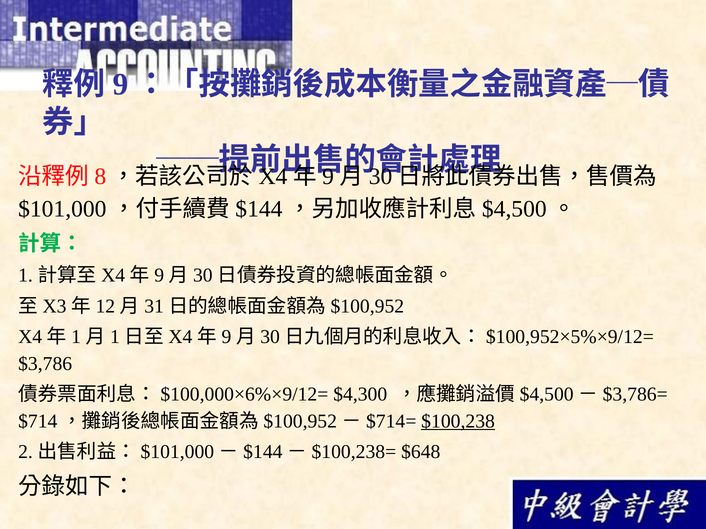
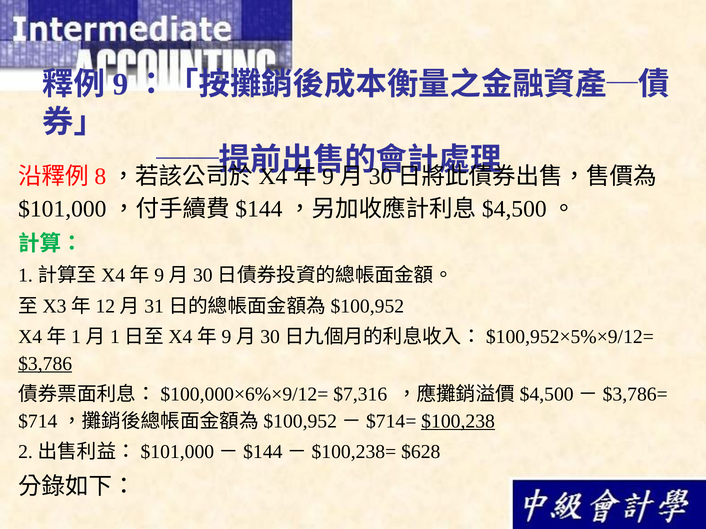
$3,786 underline: none -> present (45, 364)
$4,300: $4,300 -> $7,316 (360, 395)
$648: $648 -> $628 (421, 452)
